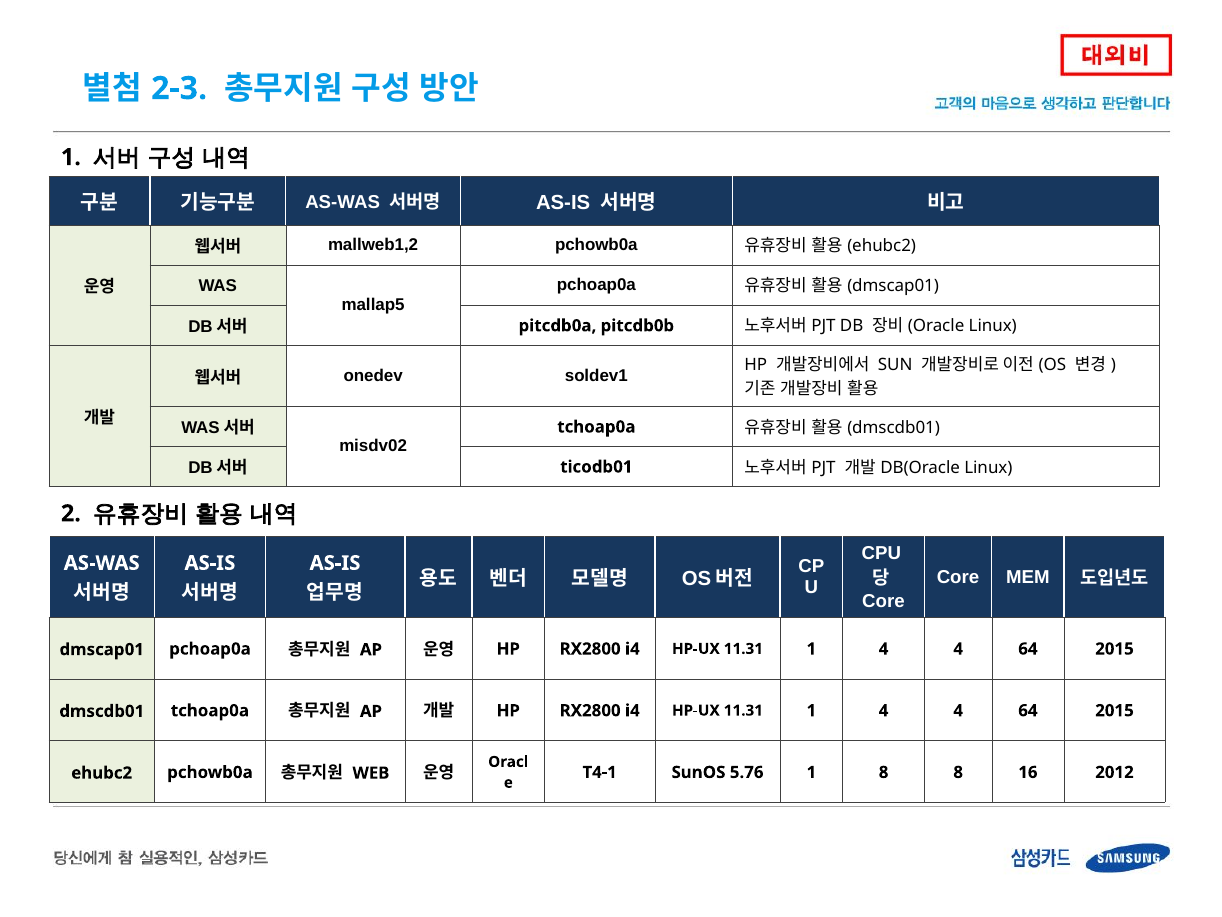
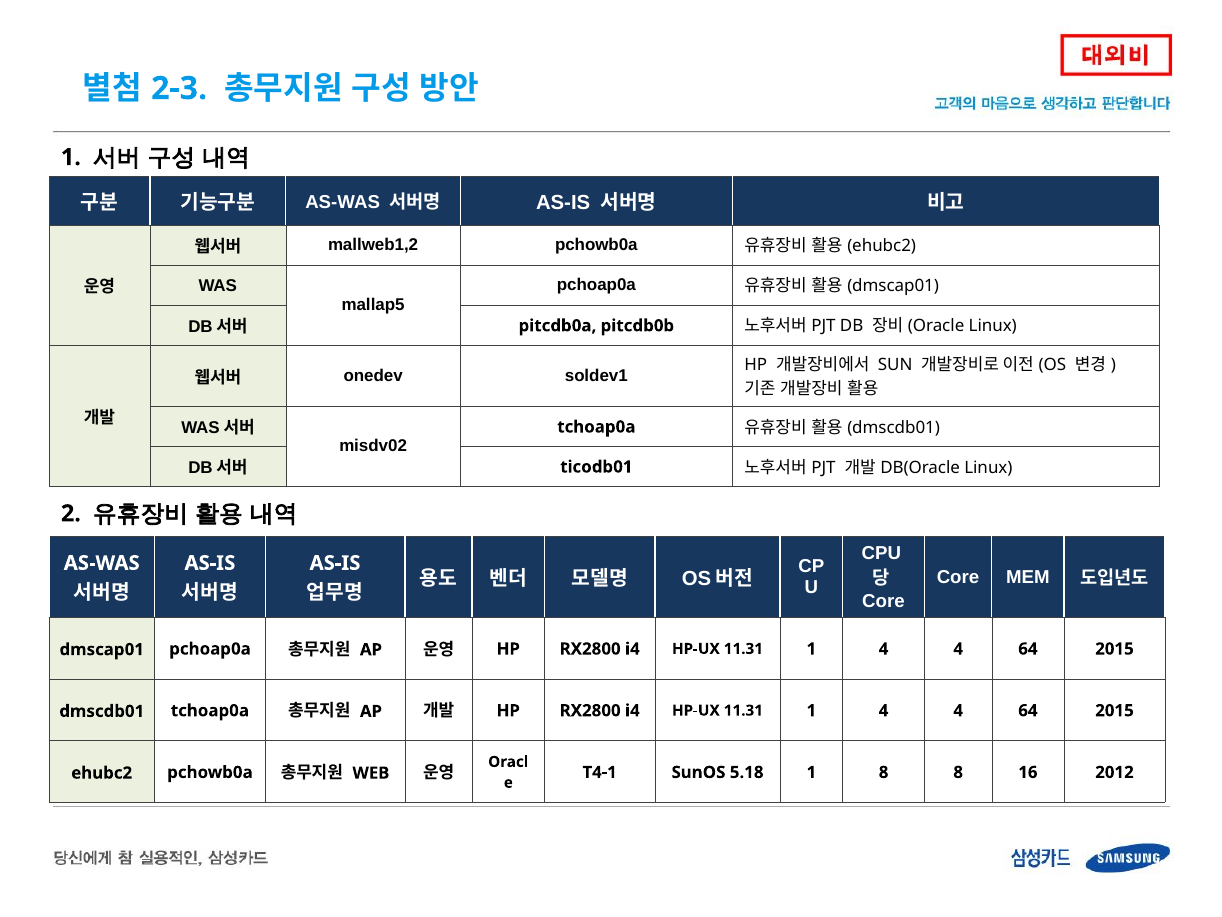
5.76: 5.76 -> 5.18 (747, 772)
